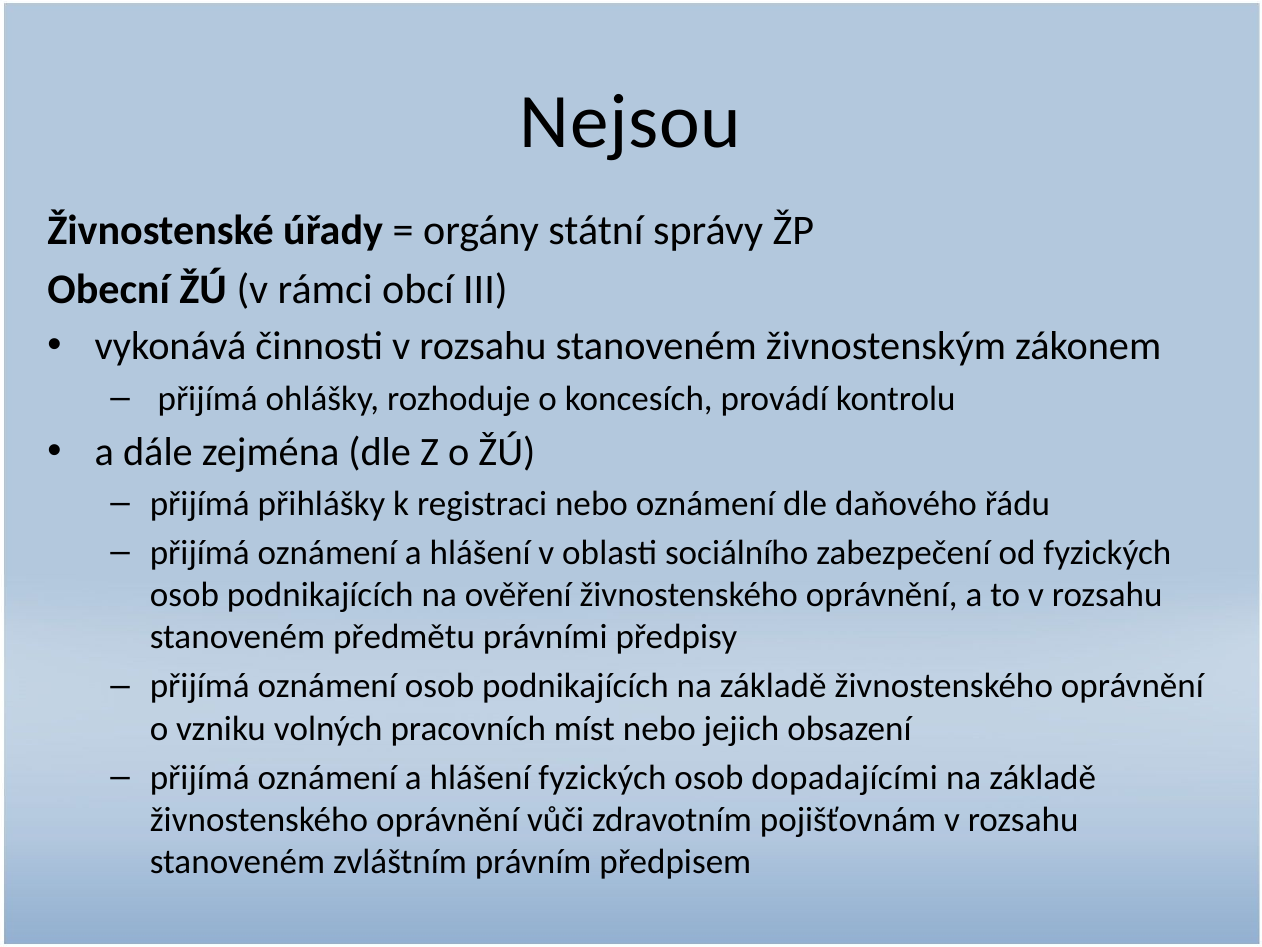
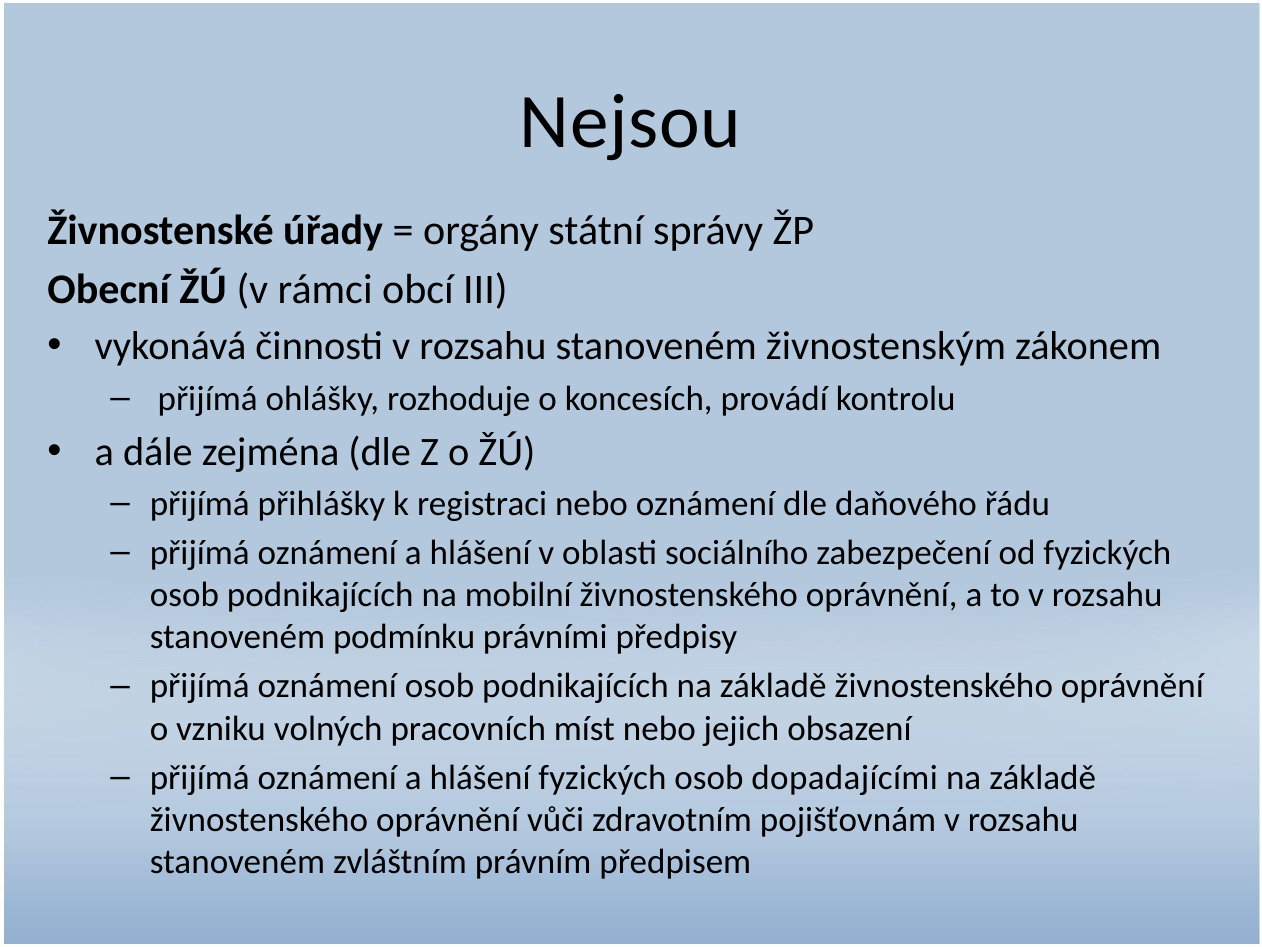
ověření: ověření -> mobilní (518, 595)
předmětu: předmětu -> podmínku (404, 637)
